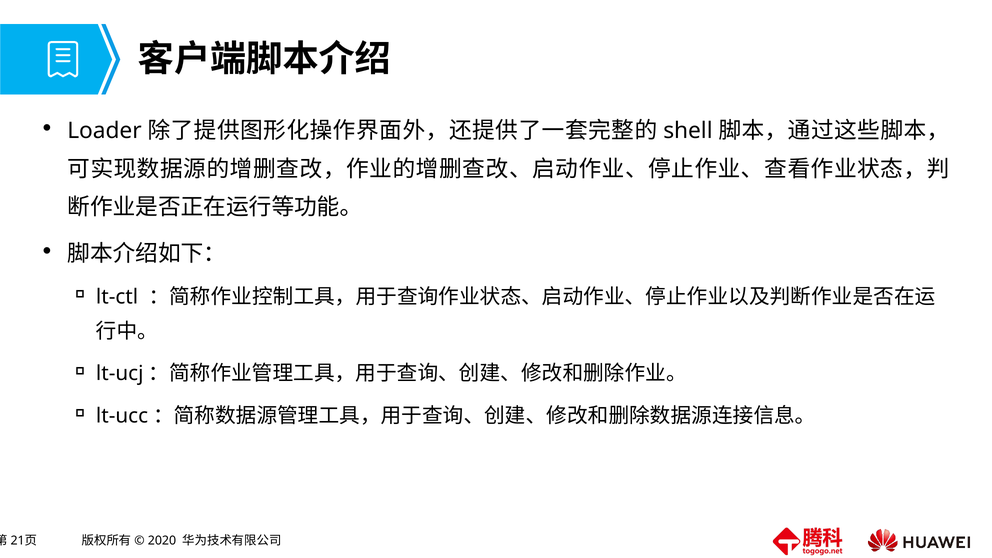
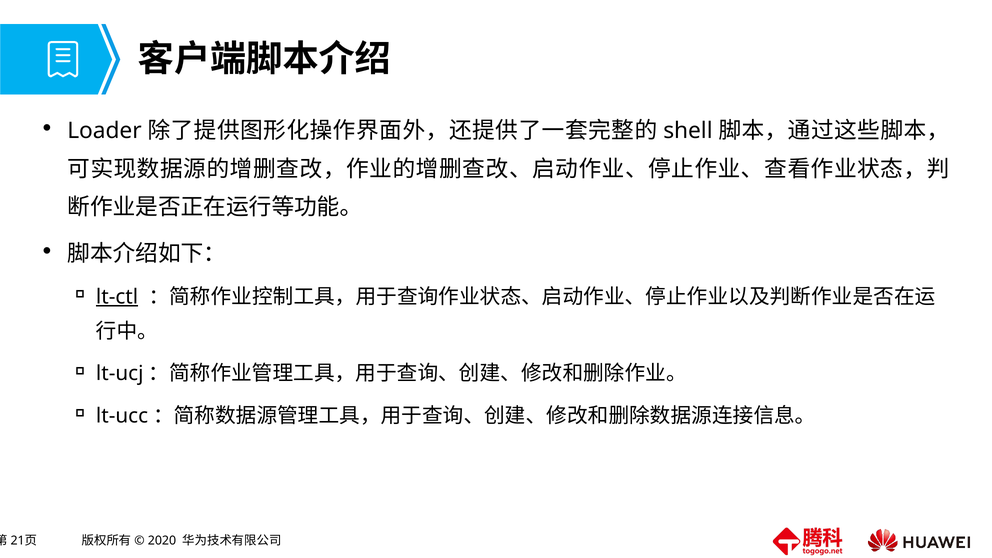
lt-ctl underline: none -> present (117, 297)
